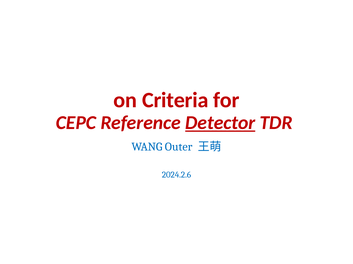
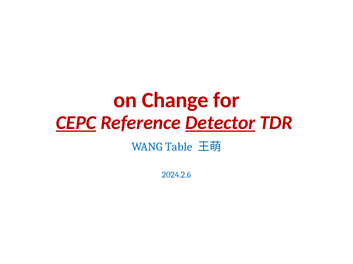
Criteria: Criteria -> Change (175, 100)
CEPC underline: none -> present (76, 123)
Outer: Outer -> Table (179, 147)
